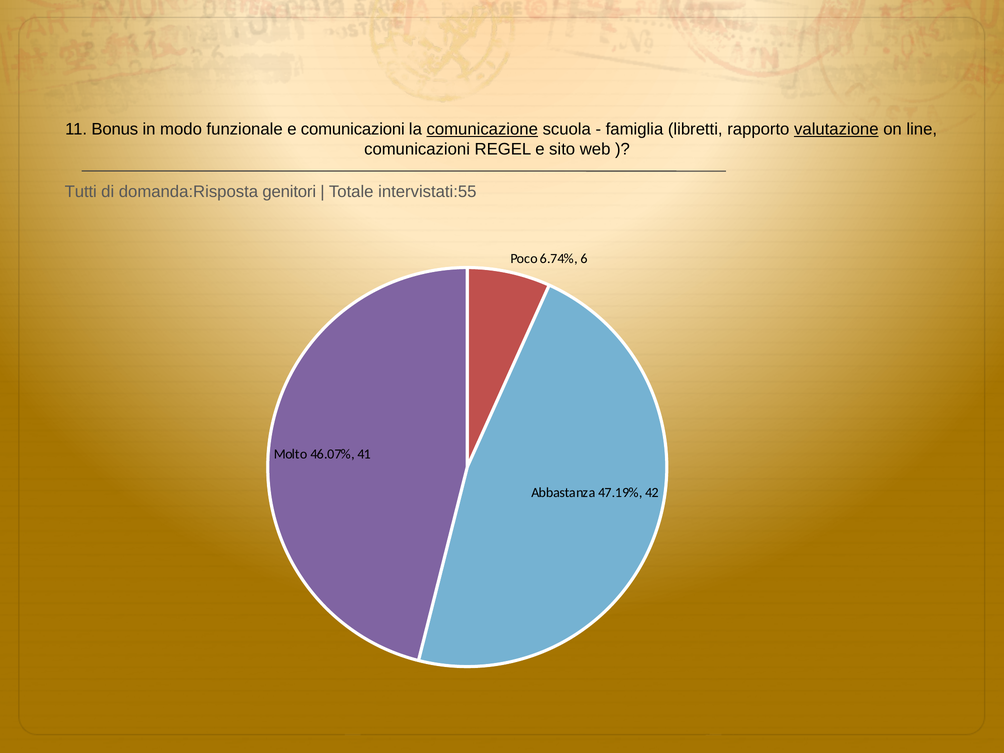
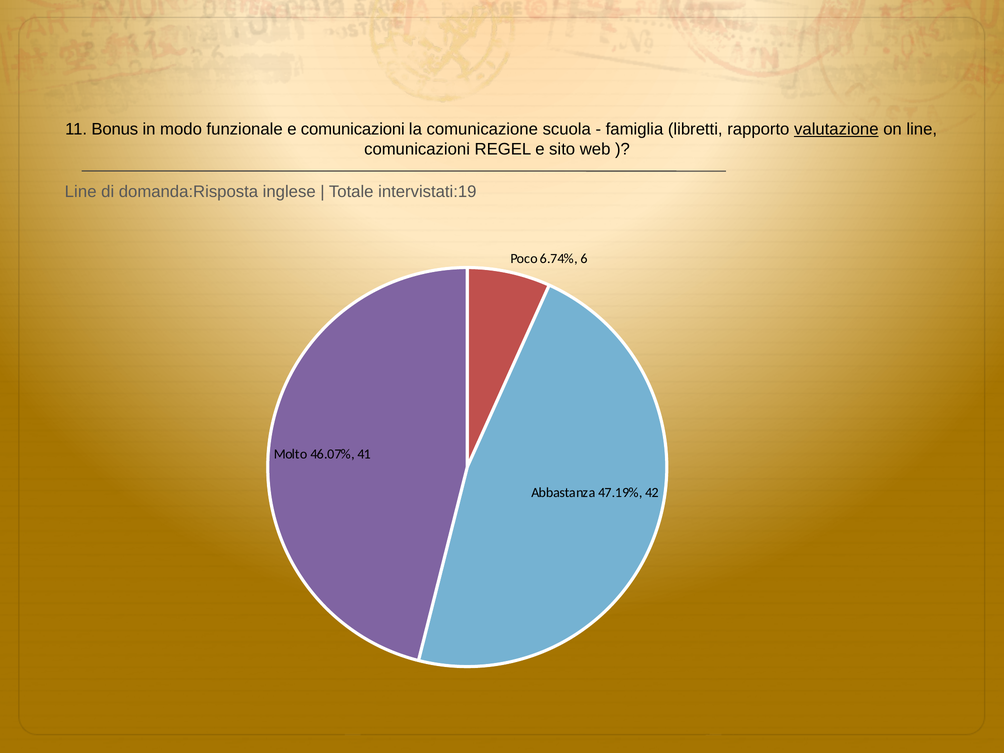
comunicazione underline: present -> none (482, 129)
Tutti: Tutti -> Line (81, 192)
genitori: genitori -> inglese (289, 192)
intervistati:55: intervistati:55 -> intervistati:19 (427, 192)
